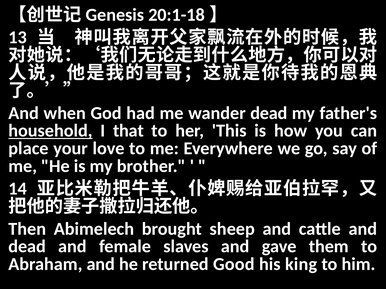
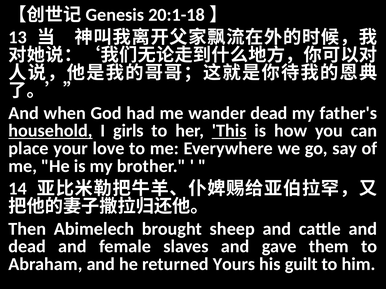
that: that -> girls (128, 131)
This underline: none -> present (229, 131)
Good: Good -> Yours (234, 265)
king: king -> guilt (301, 265)
